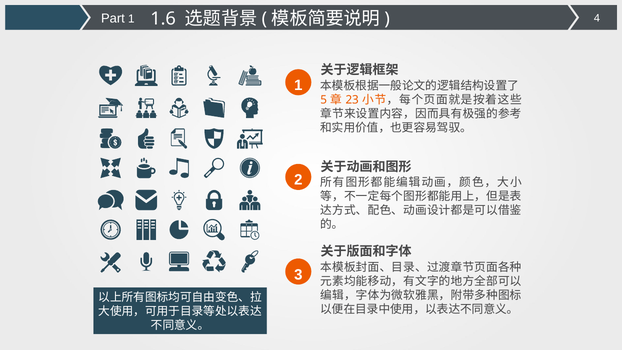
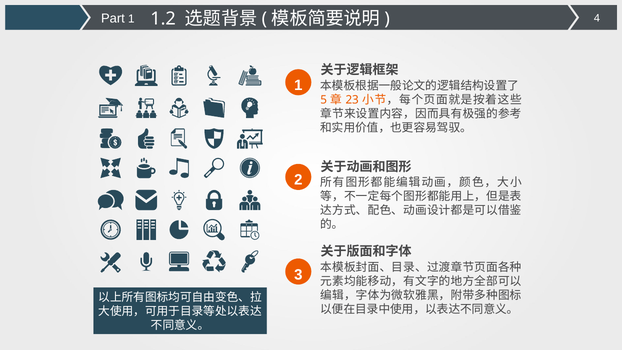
1.6: 1.6 -> 1.2 (163, 19)
